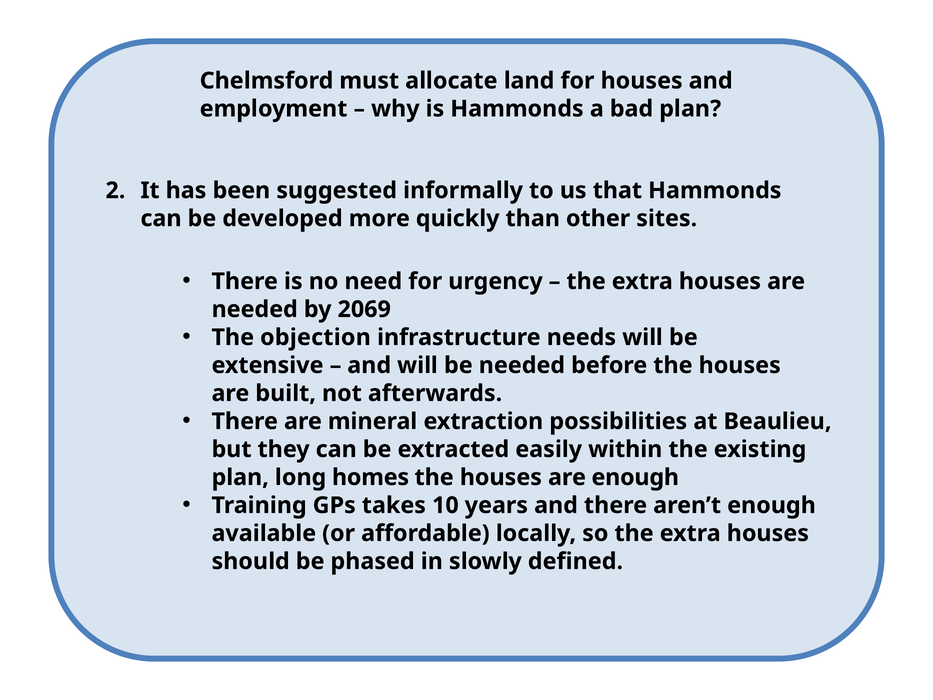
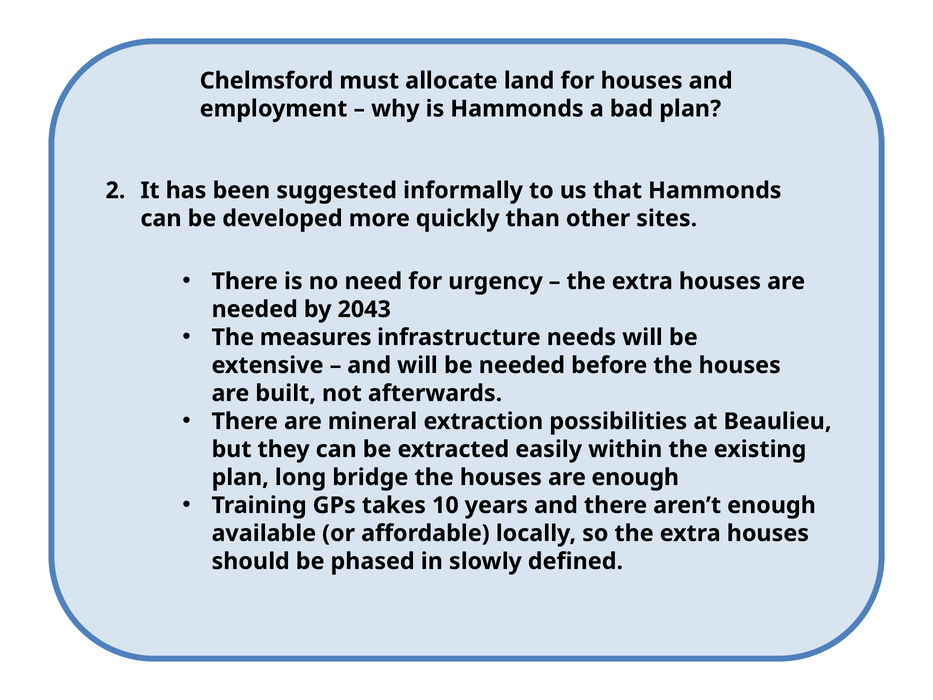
2069: 2069 -> 2043 (364, 309)
objection: objection -> measures (316, 337)
homes: homes -> bridge (370, 477)
